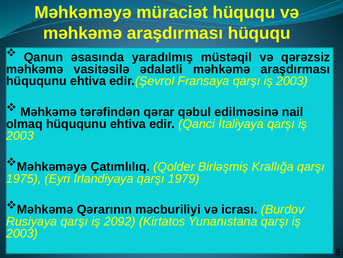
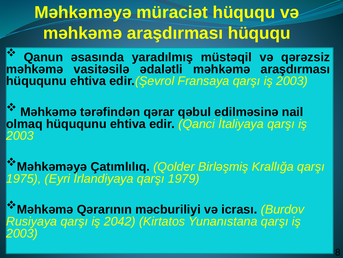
2092: 2092 -> 2042 (120, 221)
